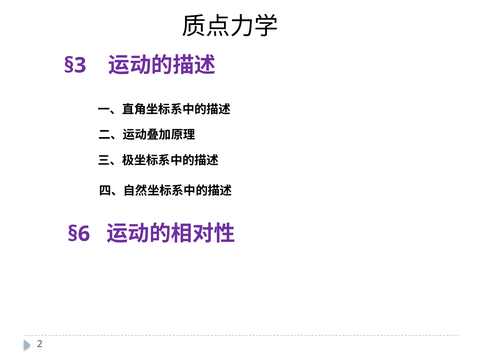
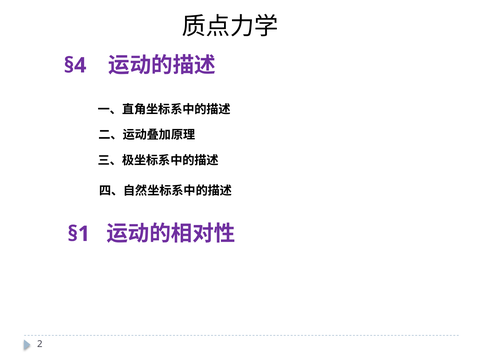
§3: §3 -> §4 (75, 65)
§6: §6 -> §1 (79, 234)
